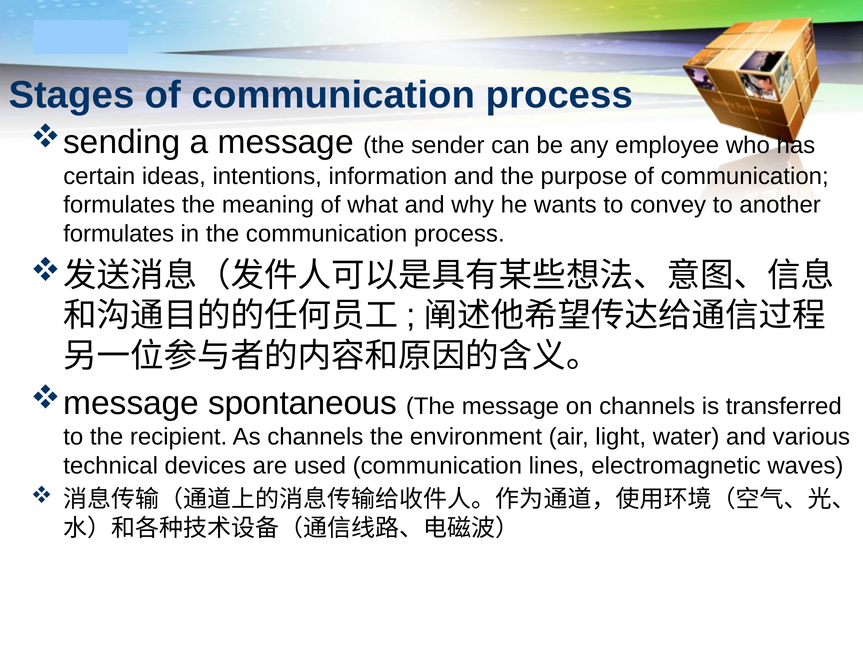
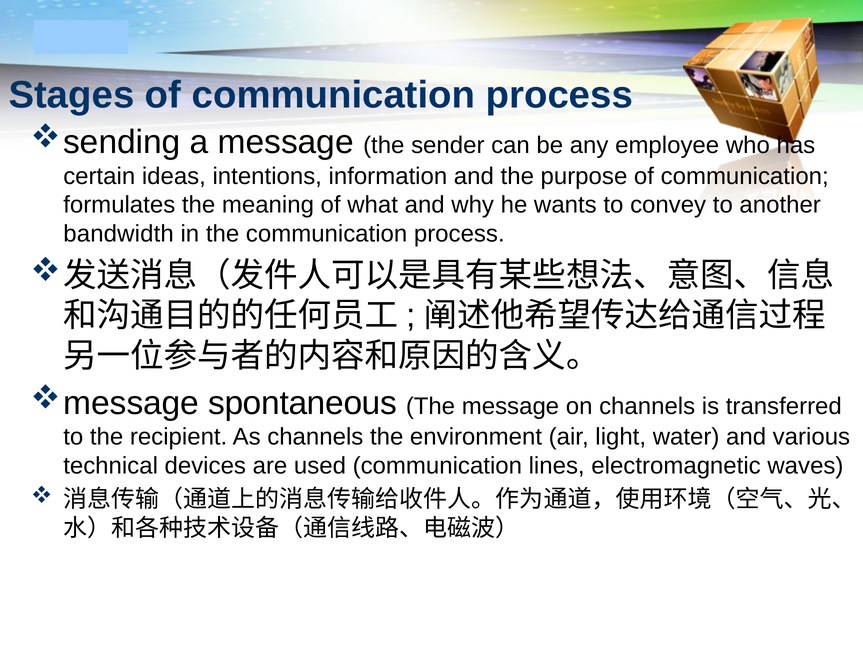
formulates: formulates -> bandwidth (119, 234)
